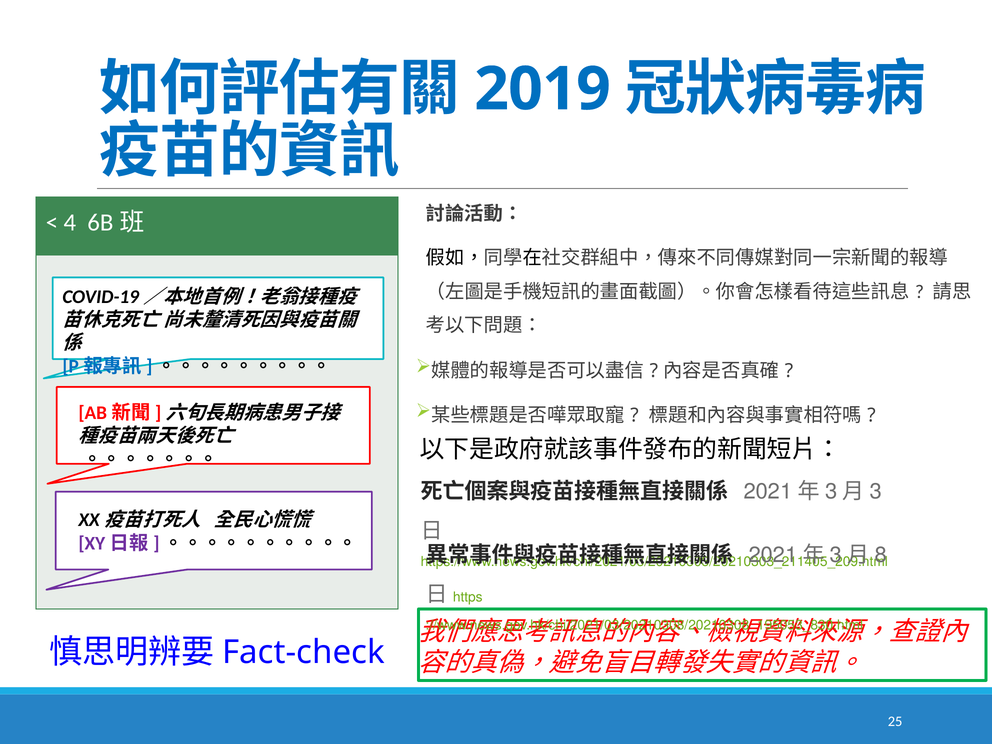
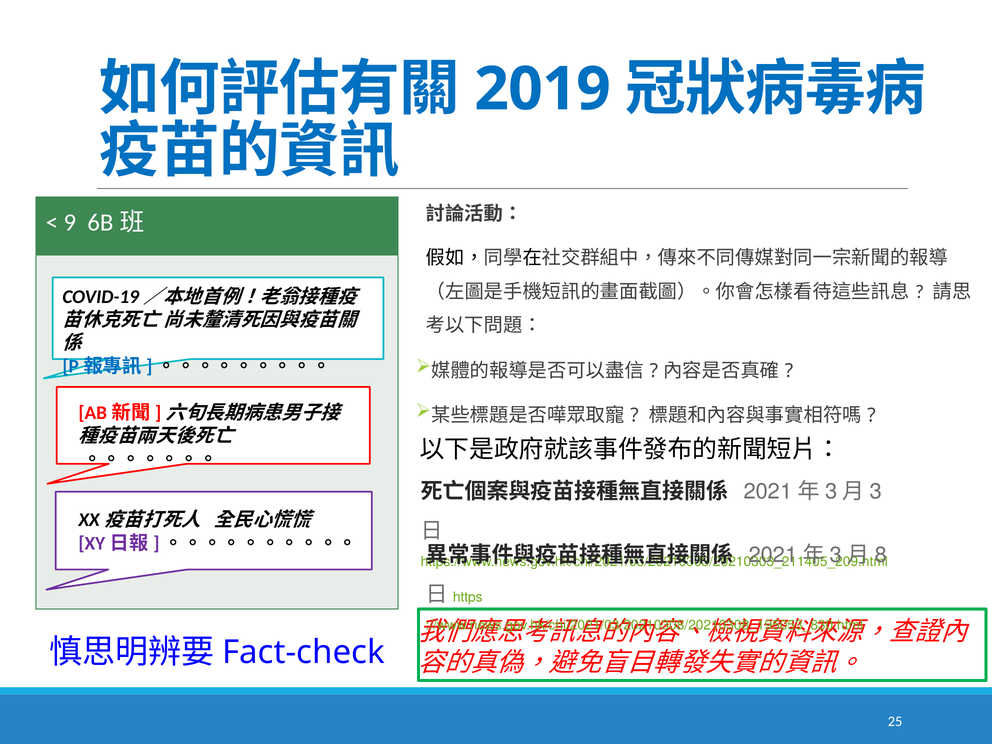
4: 4 -> 9 (70, 223)
